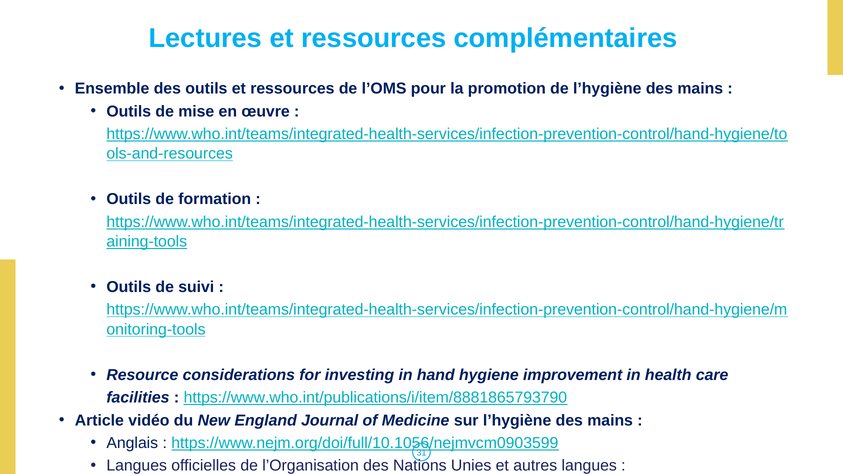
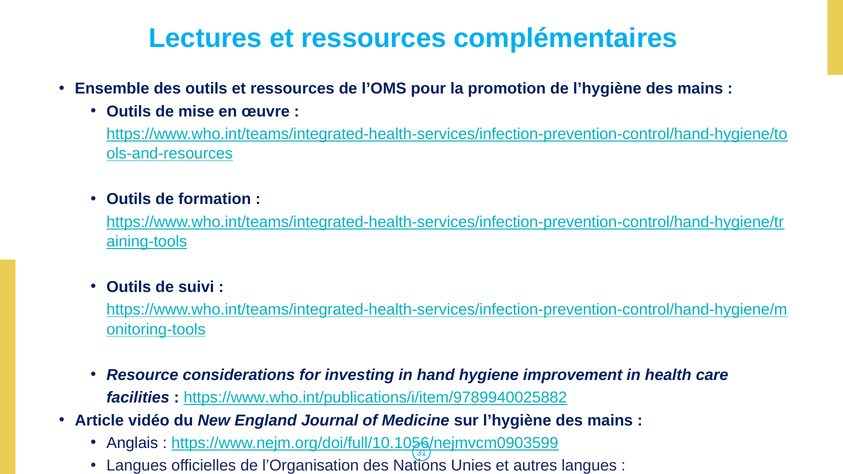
https://www.who.int/publications/i/item/8881865793790: https://www.who.int/publications/i/item/8881865793790 -> https://www.who.int/publications/i/item/9789940025882 (375, 398)
